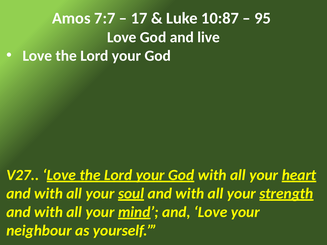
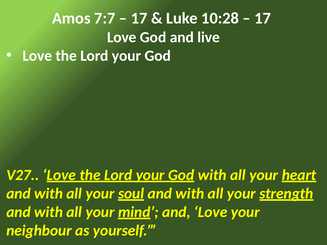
10:87: 10:87 -> 10:28 (220, 18)
95: 95 -> 17 (263, 18)
